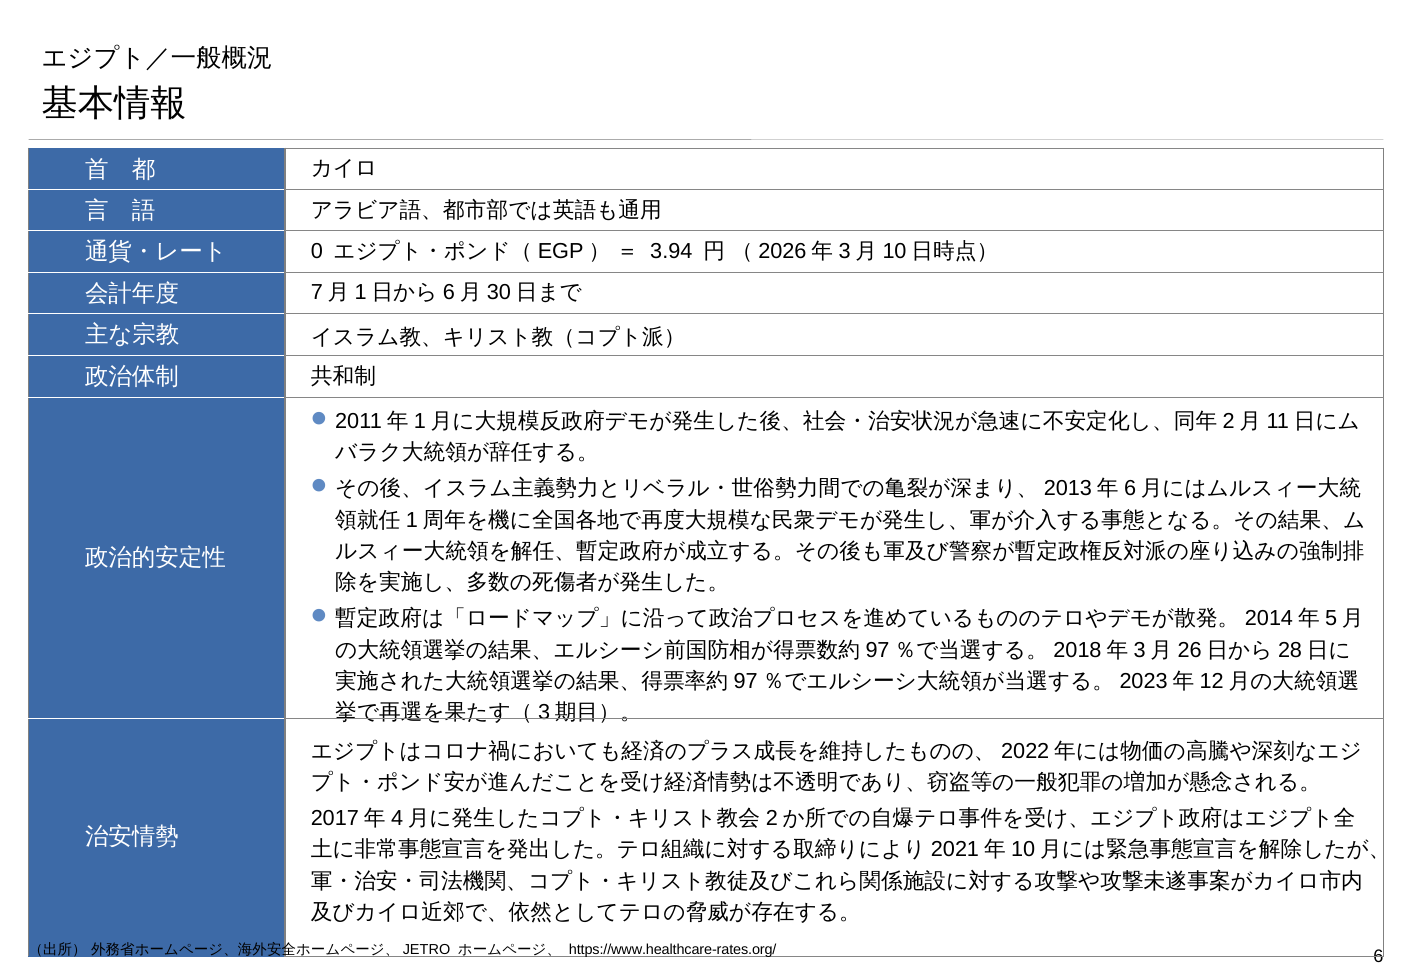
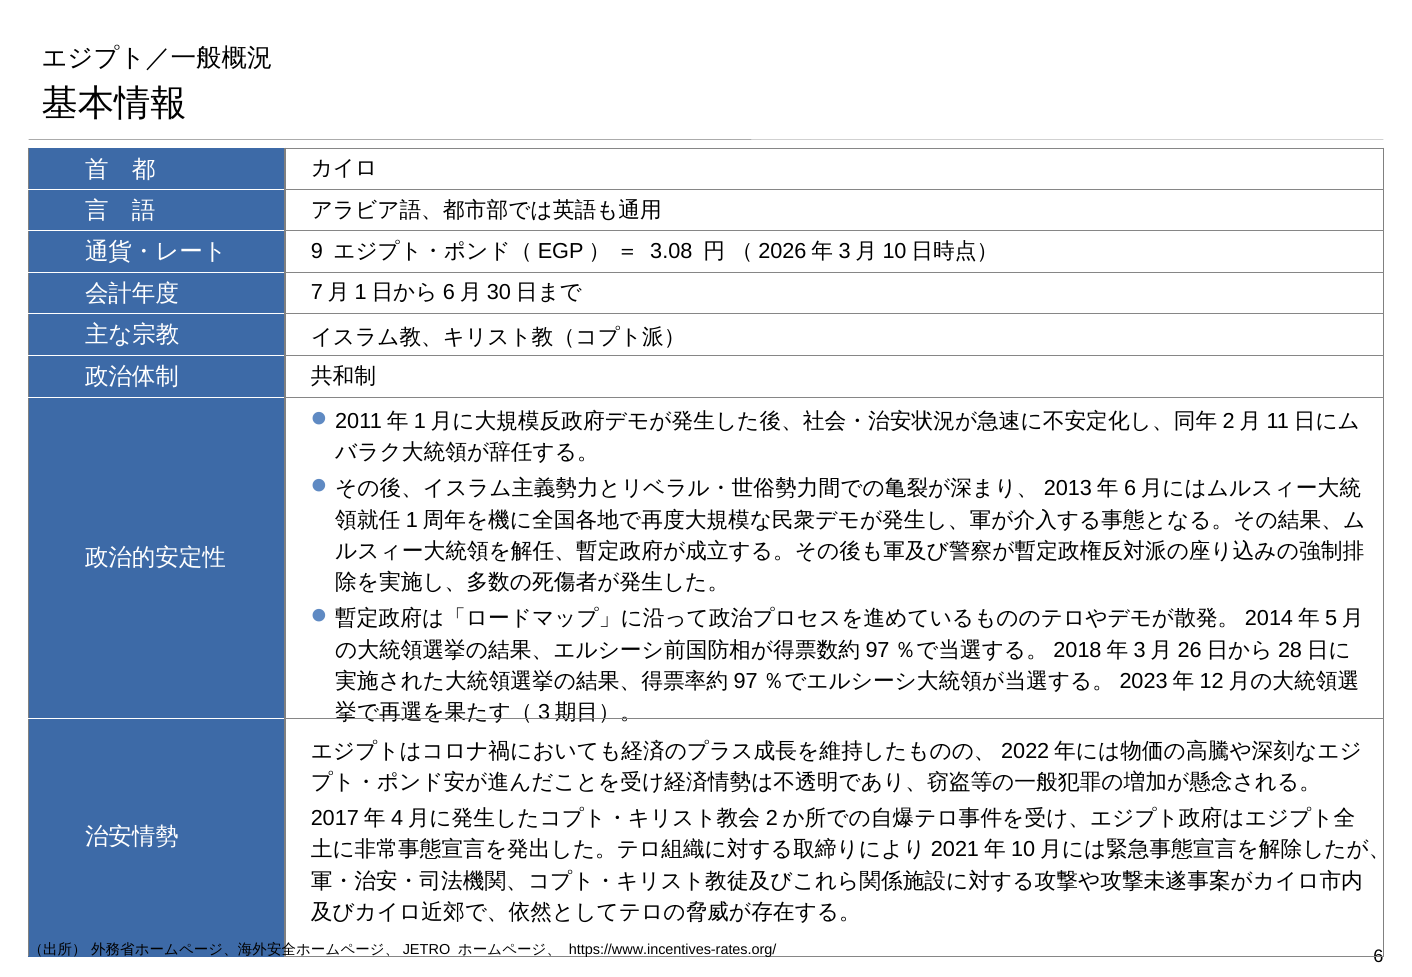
0: 0 -> 9 (317, 251)
3.94: 3.94 -> 3.08 (671, 251)
https://www.healthcare-rates.org/: https://www.healthcare-rates.org/ -> https://www.incentives-rates.org/ (673, 950)
